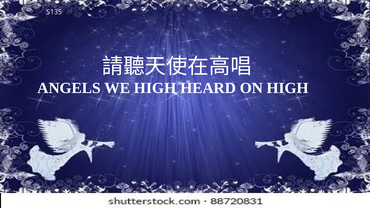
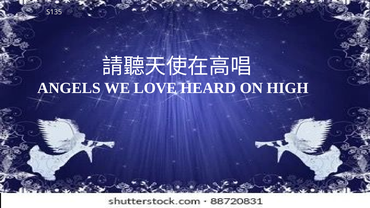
WE HIGH: HIGH -> LOVE (155, 88)
